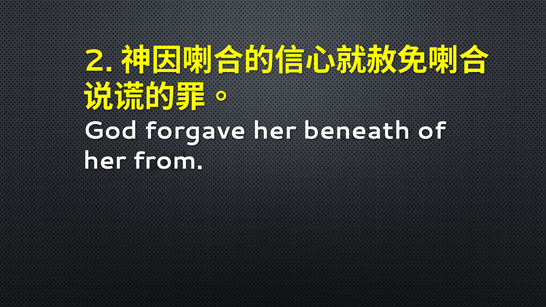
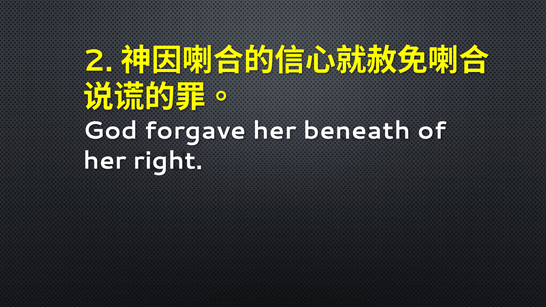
from: from -> right (168, 160)
